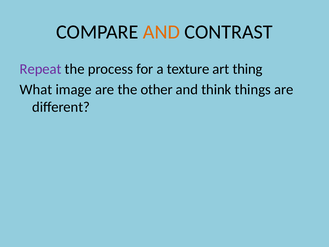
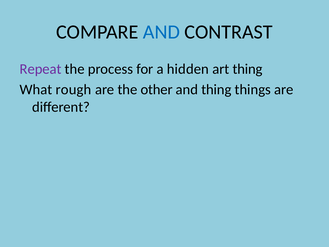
AND colour: orange -> blue (161, 32)
texture: texture -> hidden (188, 69)
image: image -> rough (74, 89)
and think: think -> thing (216, 89)
